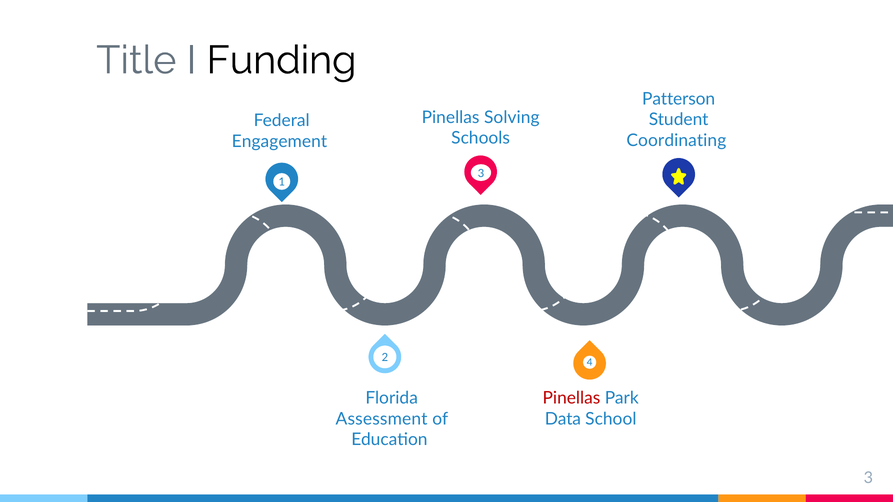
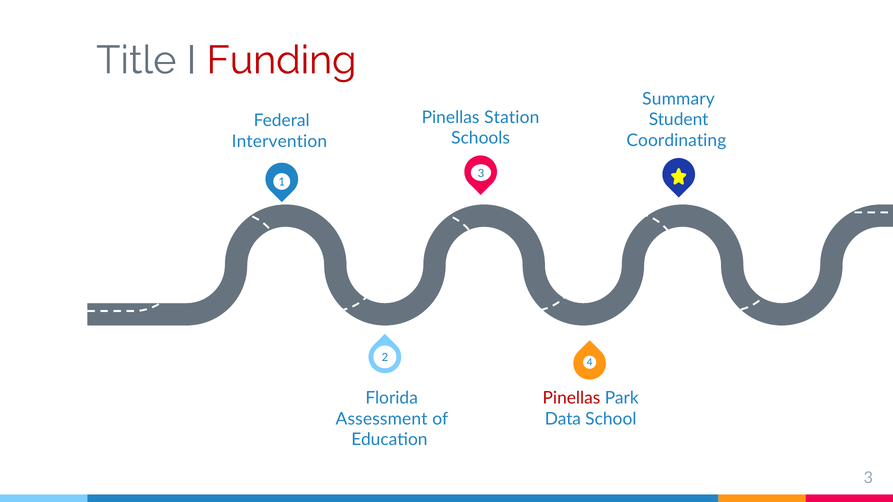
Funding colour: black -> red (282, 60)
Patterson: Patterson -> Summary (678, 99)
Solving: Solving -> Station (512, 117)
Engagement: Engagement -> Intervention (279, 142)
